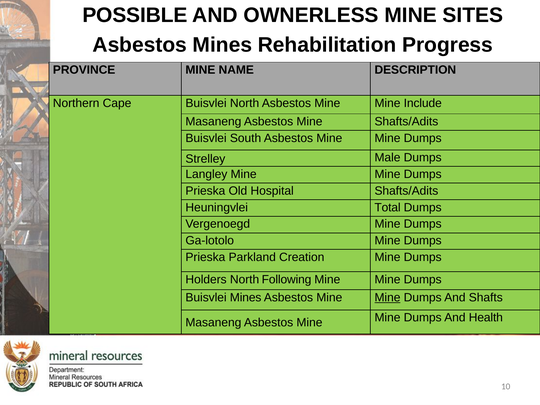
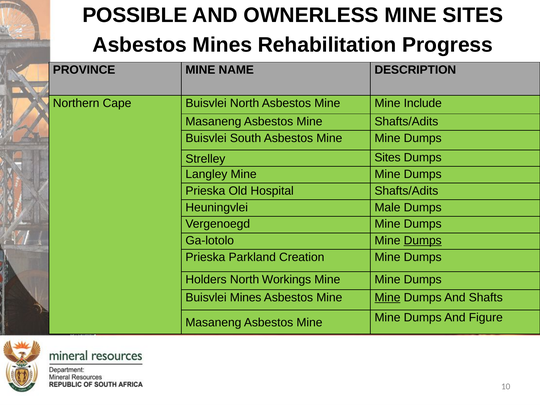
Strelley Male: Male -> Sites (388, 158)
Total: Total -> Male (387, 207)
Dumps underline: none -> present (423, 241)
Following: Following -> Workings (287, 280)
Health: Health -> Figure (486, 318)
